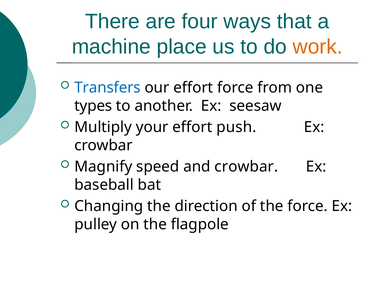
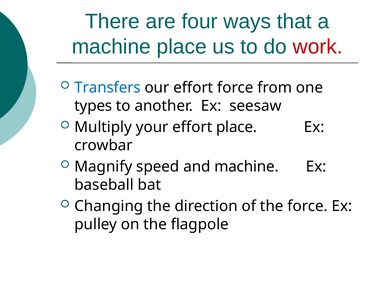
work colour: orange -> red (318, 47)
effort push: push -> place (237, 127)
and crowbar: crowbar -> machine (246, 166)
